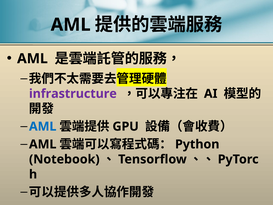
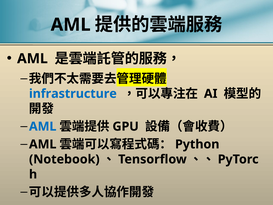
infrastructure colour: purple -> blue (73, 94)
